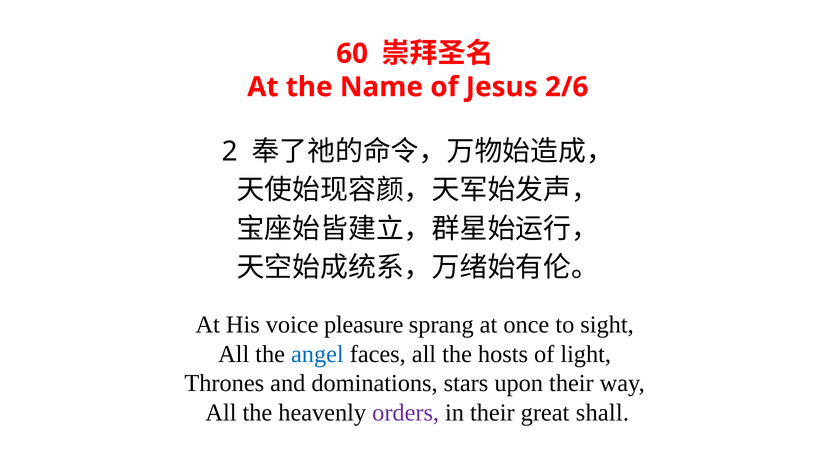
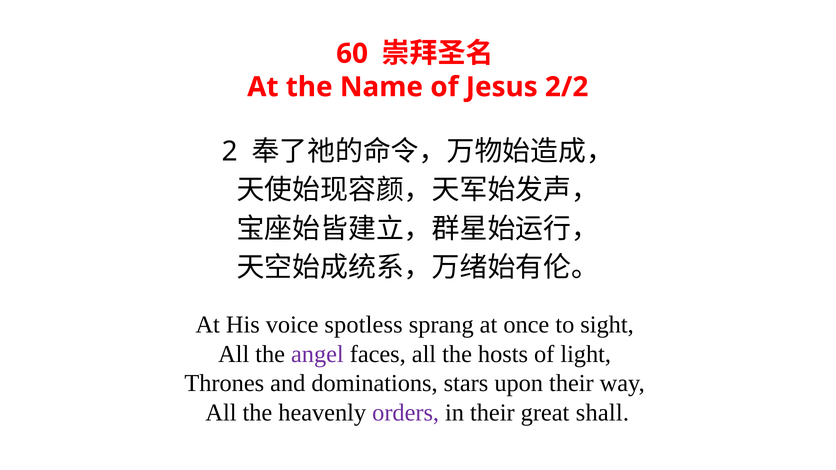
2/6: 2/6 -> 2/2 (567, 87)
pleasure: pleasure -> spotless (364, 325)
angel colour: blue -> purple (317, 354)
